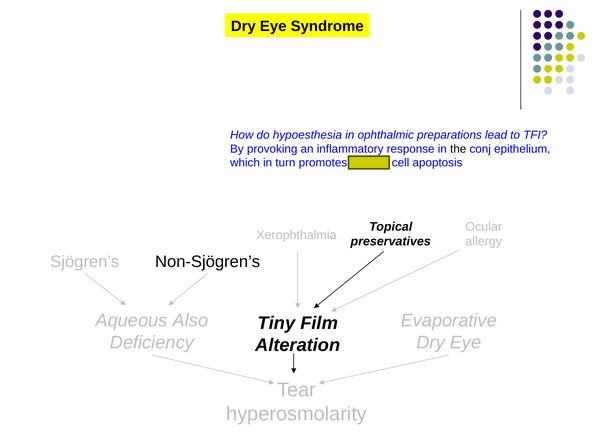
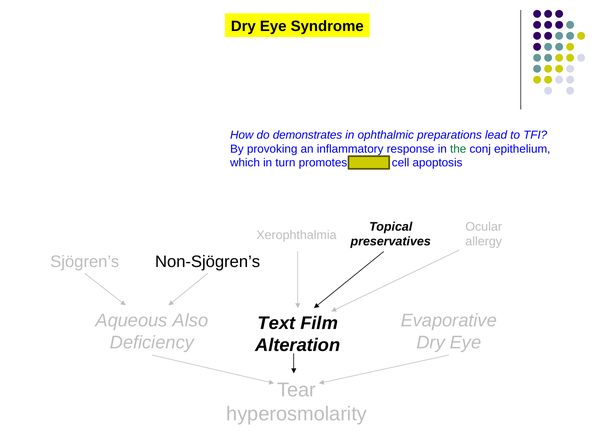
hypoesthesia: hypoesthesia -> demonstrates (307, 135)
the colour: black -> green (458, 149)
Tiny: Tiny -> Text (276, 324)
